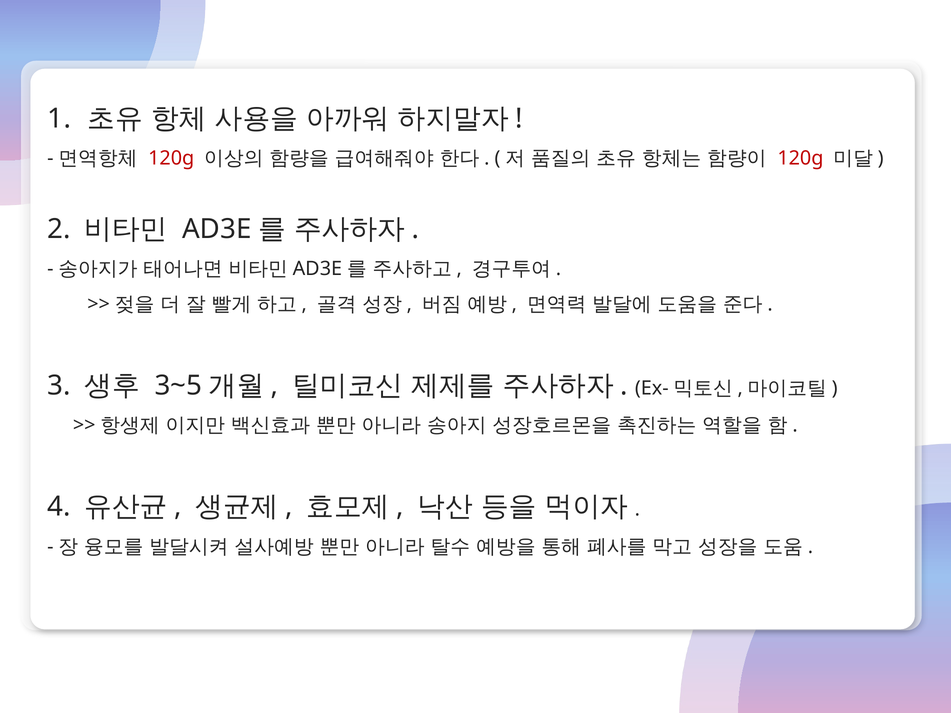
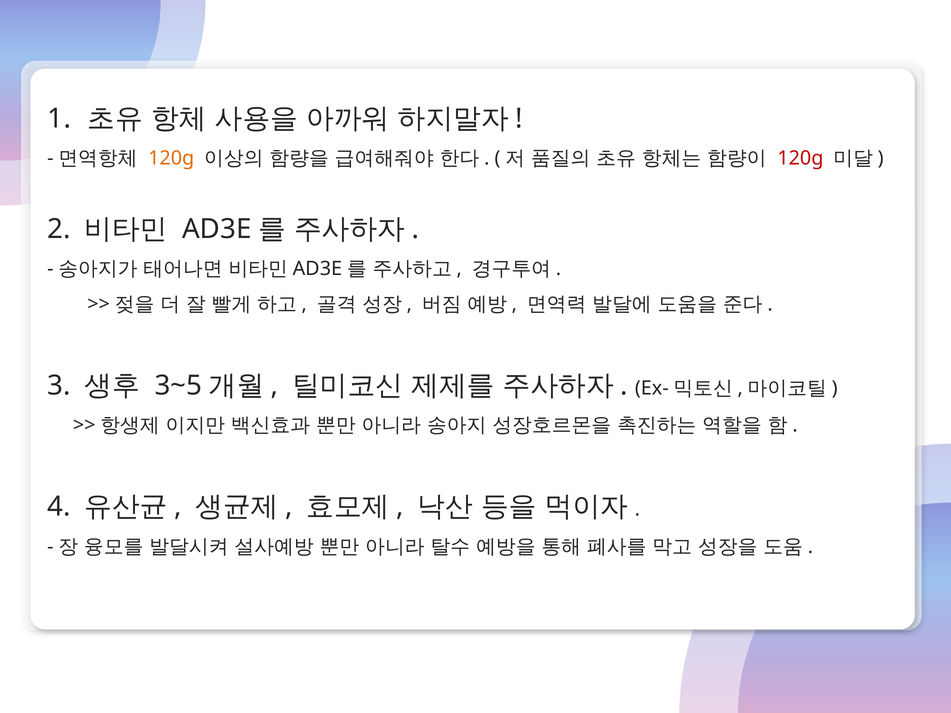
120g colour: red -> orange (171, 158)
